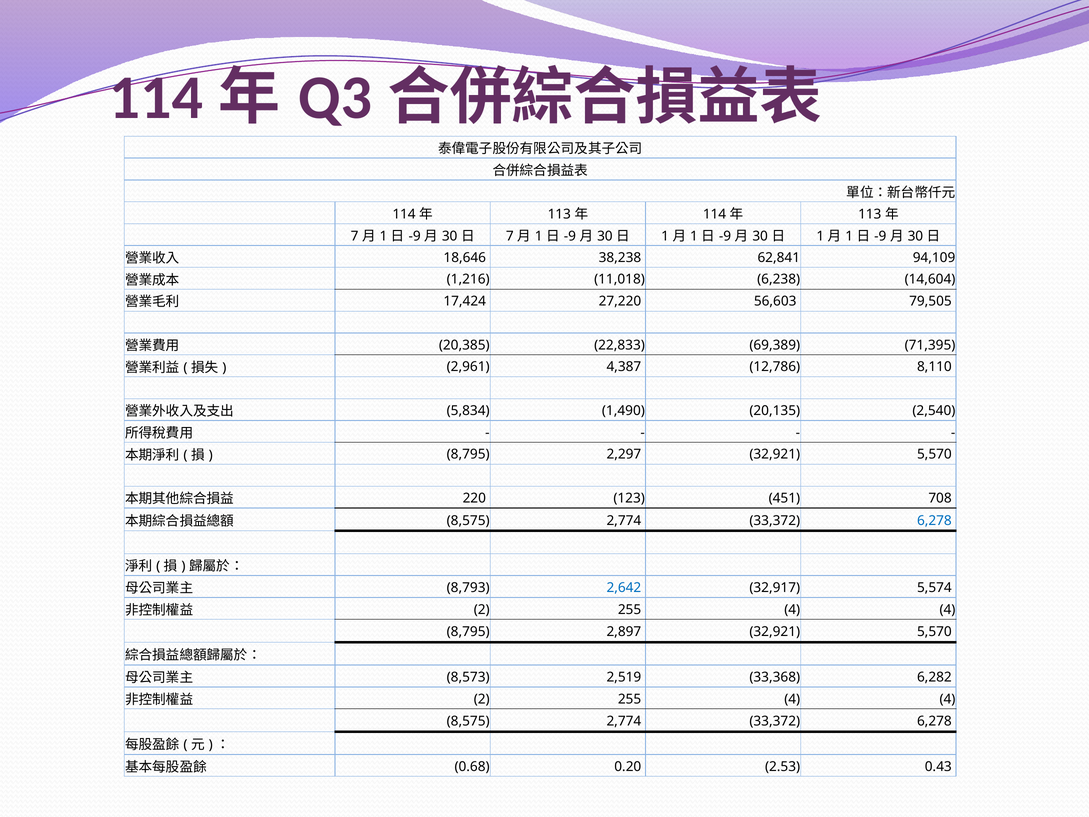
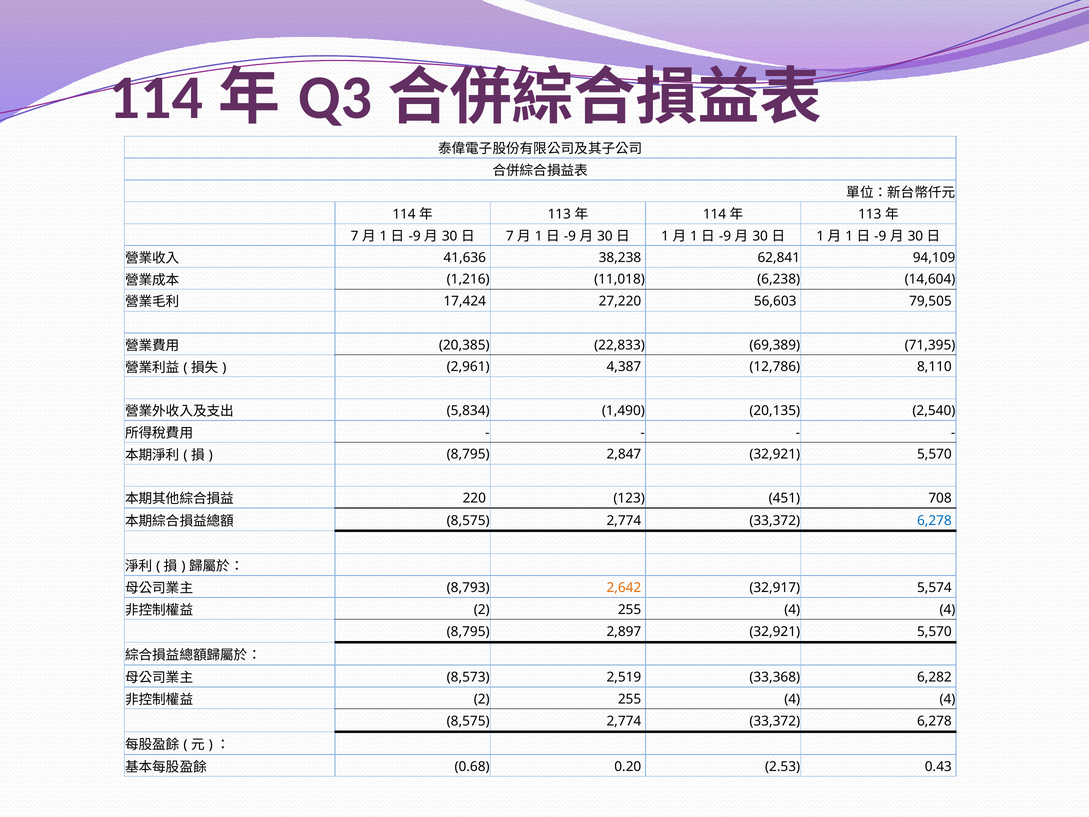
18,646: 18,646 -> 41,636 (465, 258)
2,297: 2,297 -> 2,847 (624, 454)
2,642 colour: blue -> orange (624, 588)
